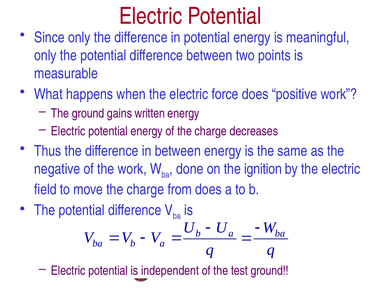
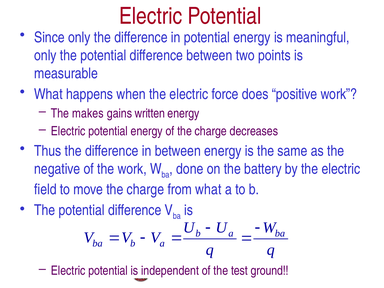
The ground: ground -> makes (88, 113)
ignition: ignition -> battery (263, 169)
from does: does -> what (208, 189)
